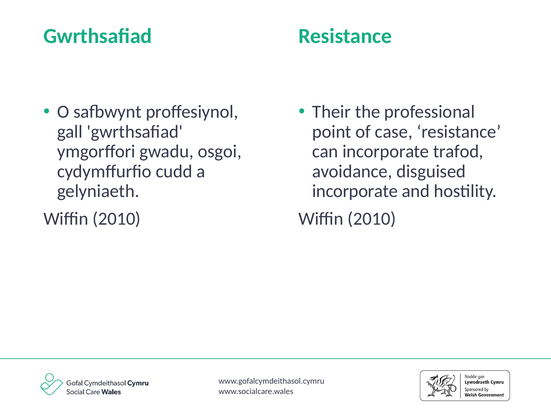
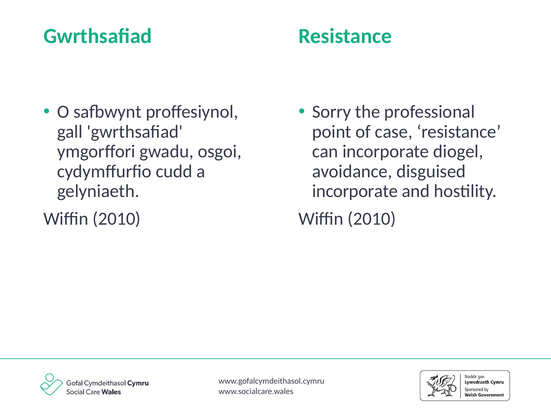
Their: Their -> Sorry (332, 112)
trafod: trafod -> diogel (458, 152)
